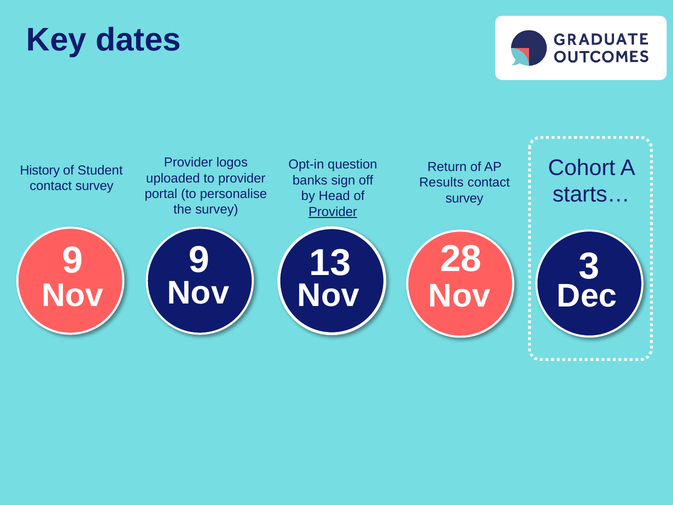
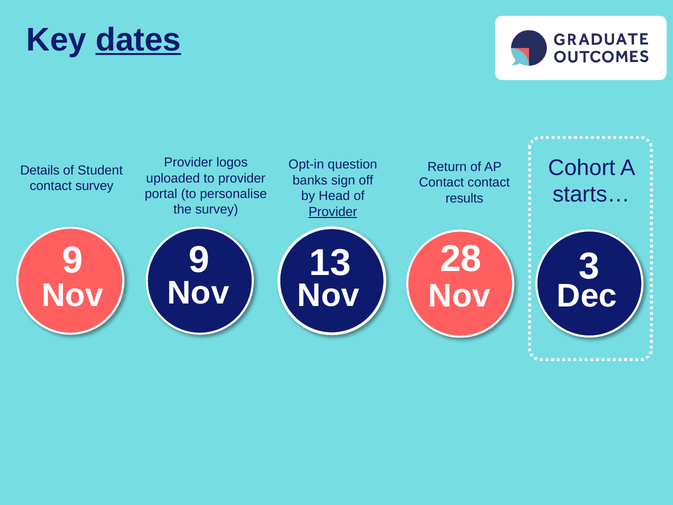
dates underline: none -> present (138, 40)
History: History -> Details (40, 170)
Results: Results -> Contact (441, 182)
survey: survey -> results (464, 198)
